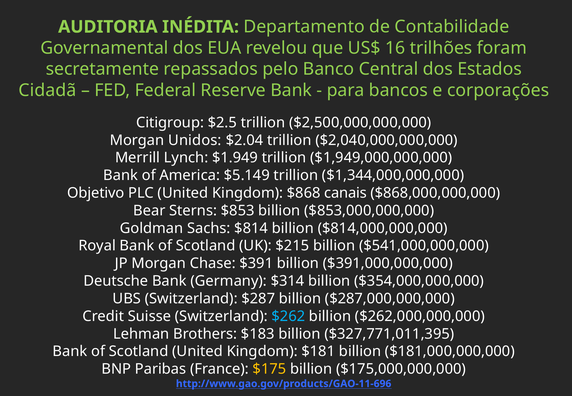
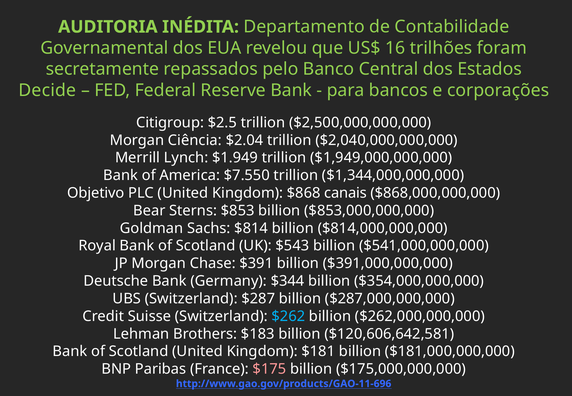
Cidadã: Cidadã -> Decide (47, 90)
Unidos: Unidos -> Ciência (195, 140)
$5.149: $5.149 -> $7.550 (247, 175)
$215: $215 -> $543 (292, 246)
$314: $314 -> $344 (287, 281)
$327,771,011,395: $327,771,011,395 -> $120,606,642,581 (389, 334)
$175 colour: yellow -> pink (269, 369)
